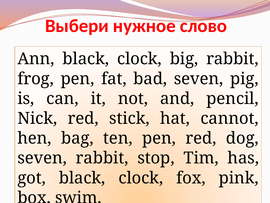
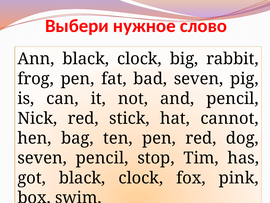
seven rabbit: rabbit -> pencil (102, 158)
